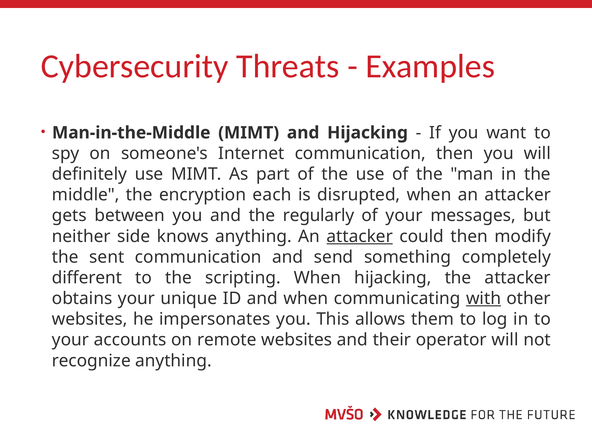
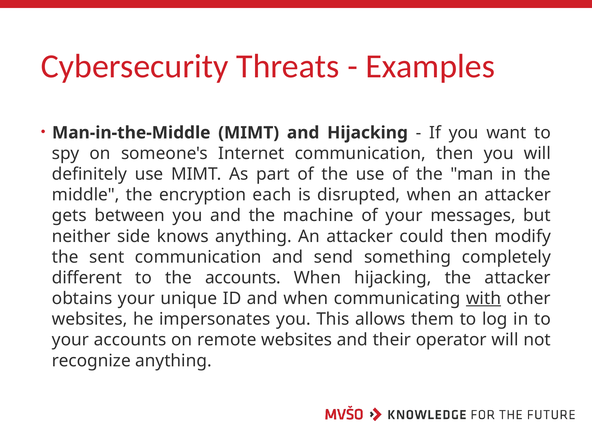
regularly: regularly -> machine (318, 216)
attacker underline: present -> none (360, 236)
the scripting: scripting -> accounts (243, 278)
